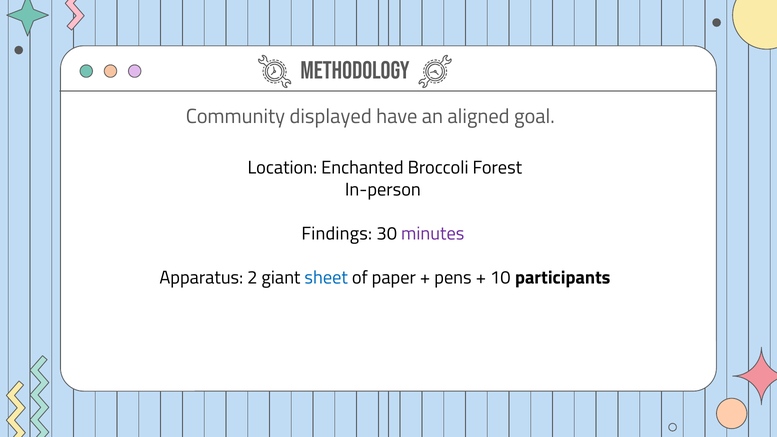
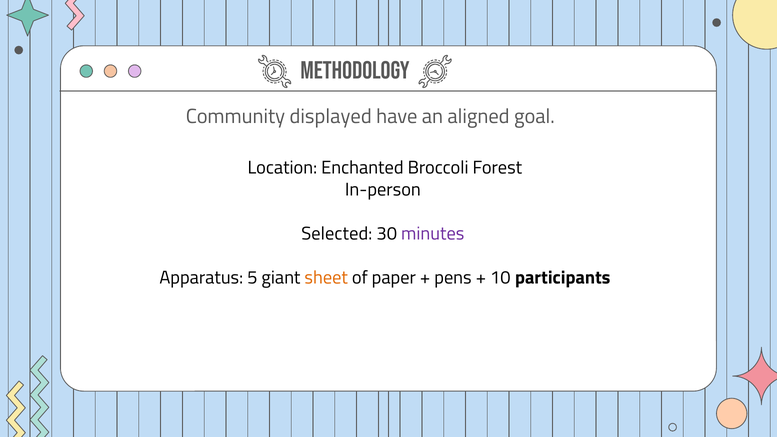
Findings: Findings -> Selected (337, 234)
2: 2 -> 5 (252, 278)
sheet colour: blue -> orange (326, 278)
